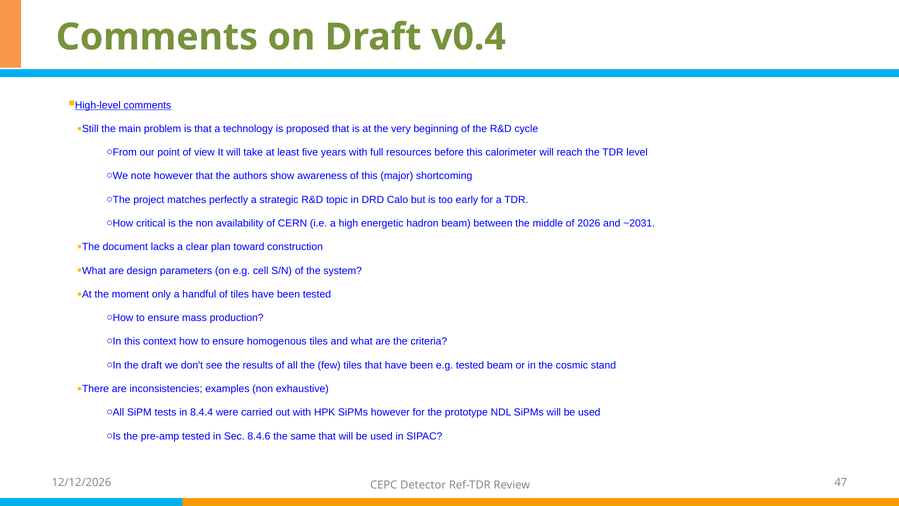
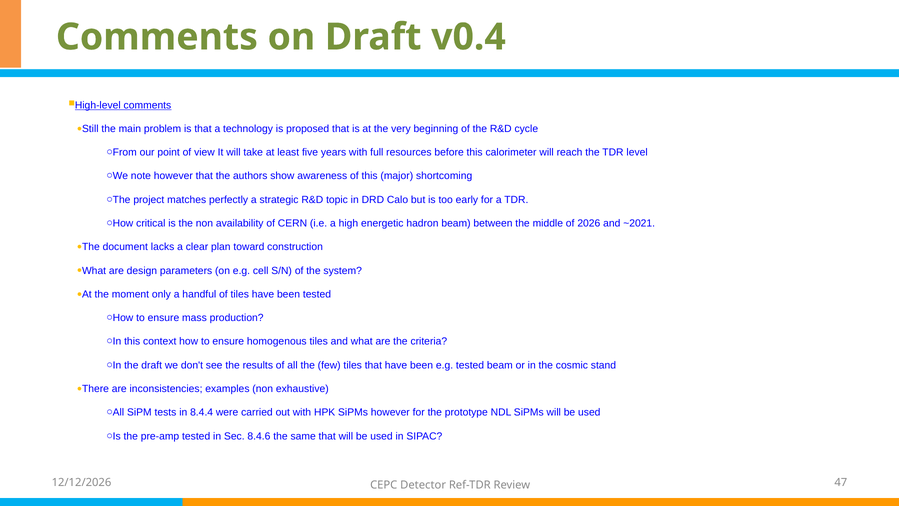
~2031: ~2031 -> ~2021 (639, 223)
